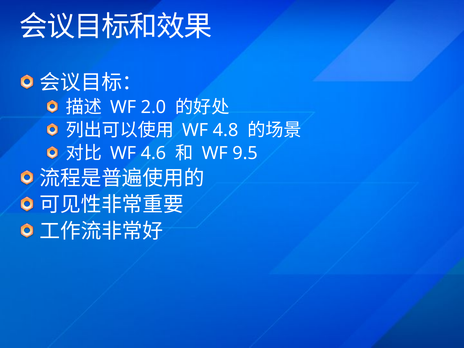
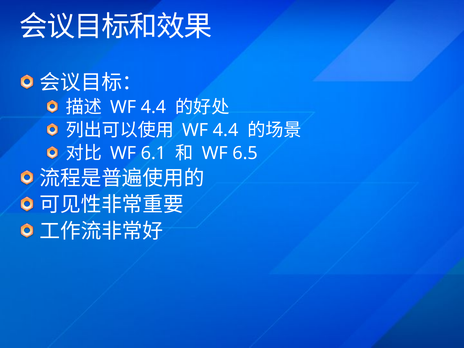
2.0: 2.0 -> 4.4 (154, 107)
4.8: 4.8 -> 4.4 (226, 130)
4.6: 4.6 -> 6.1 (154, 153)
9.5: 9.5 -> 6.5 (245, 153)
